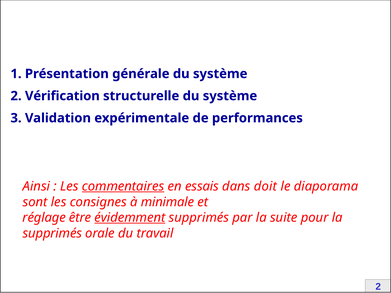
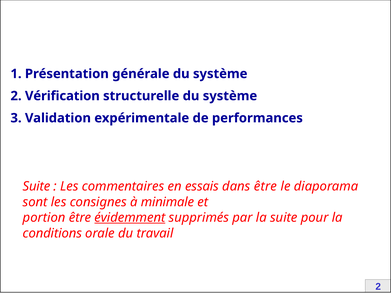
Ainsi: Ainsi -> Suite (36, 187)
commentaires underline: present -> none (123, 187)
dans doit: doit -> être (265, 187)
réglage: réglage -> portion (44, 218)
supprimés: supprimés -> conditions (52, 233)
